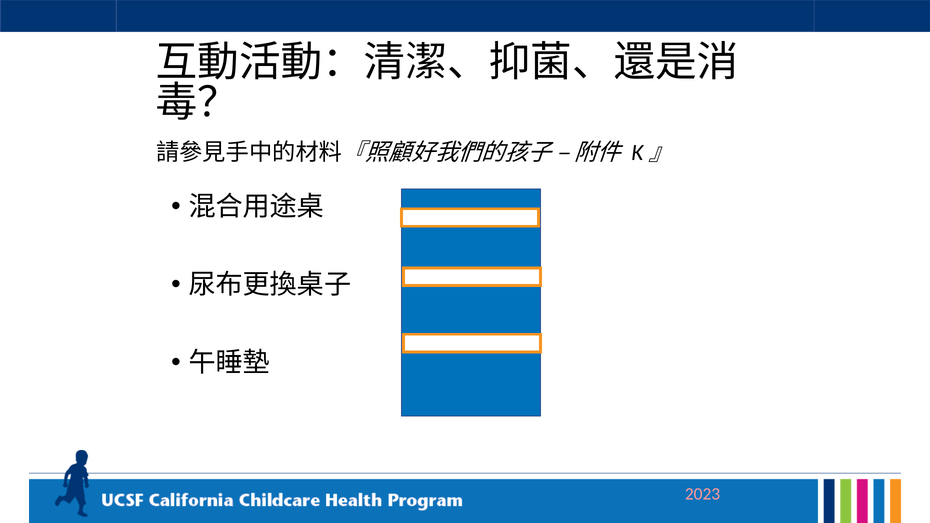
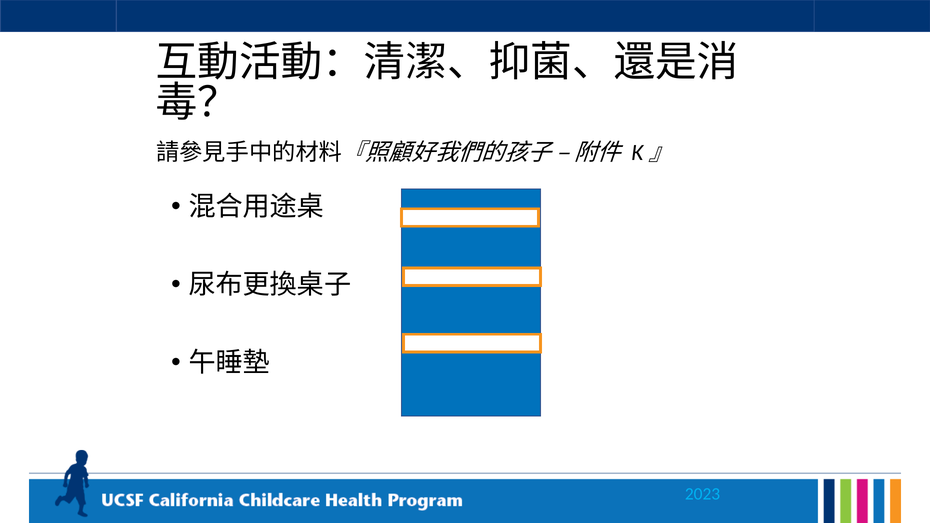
2023 colour: pink -> light blue (703, 494)
